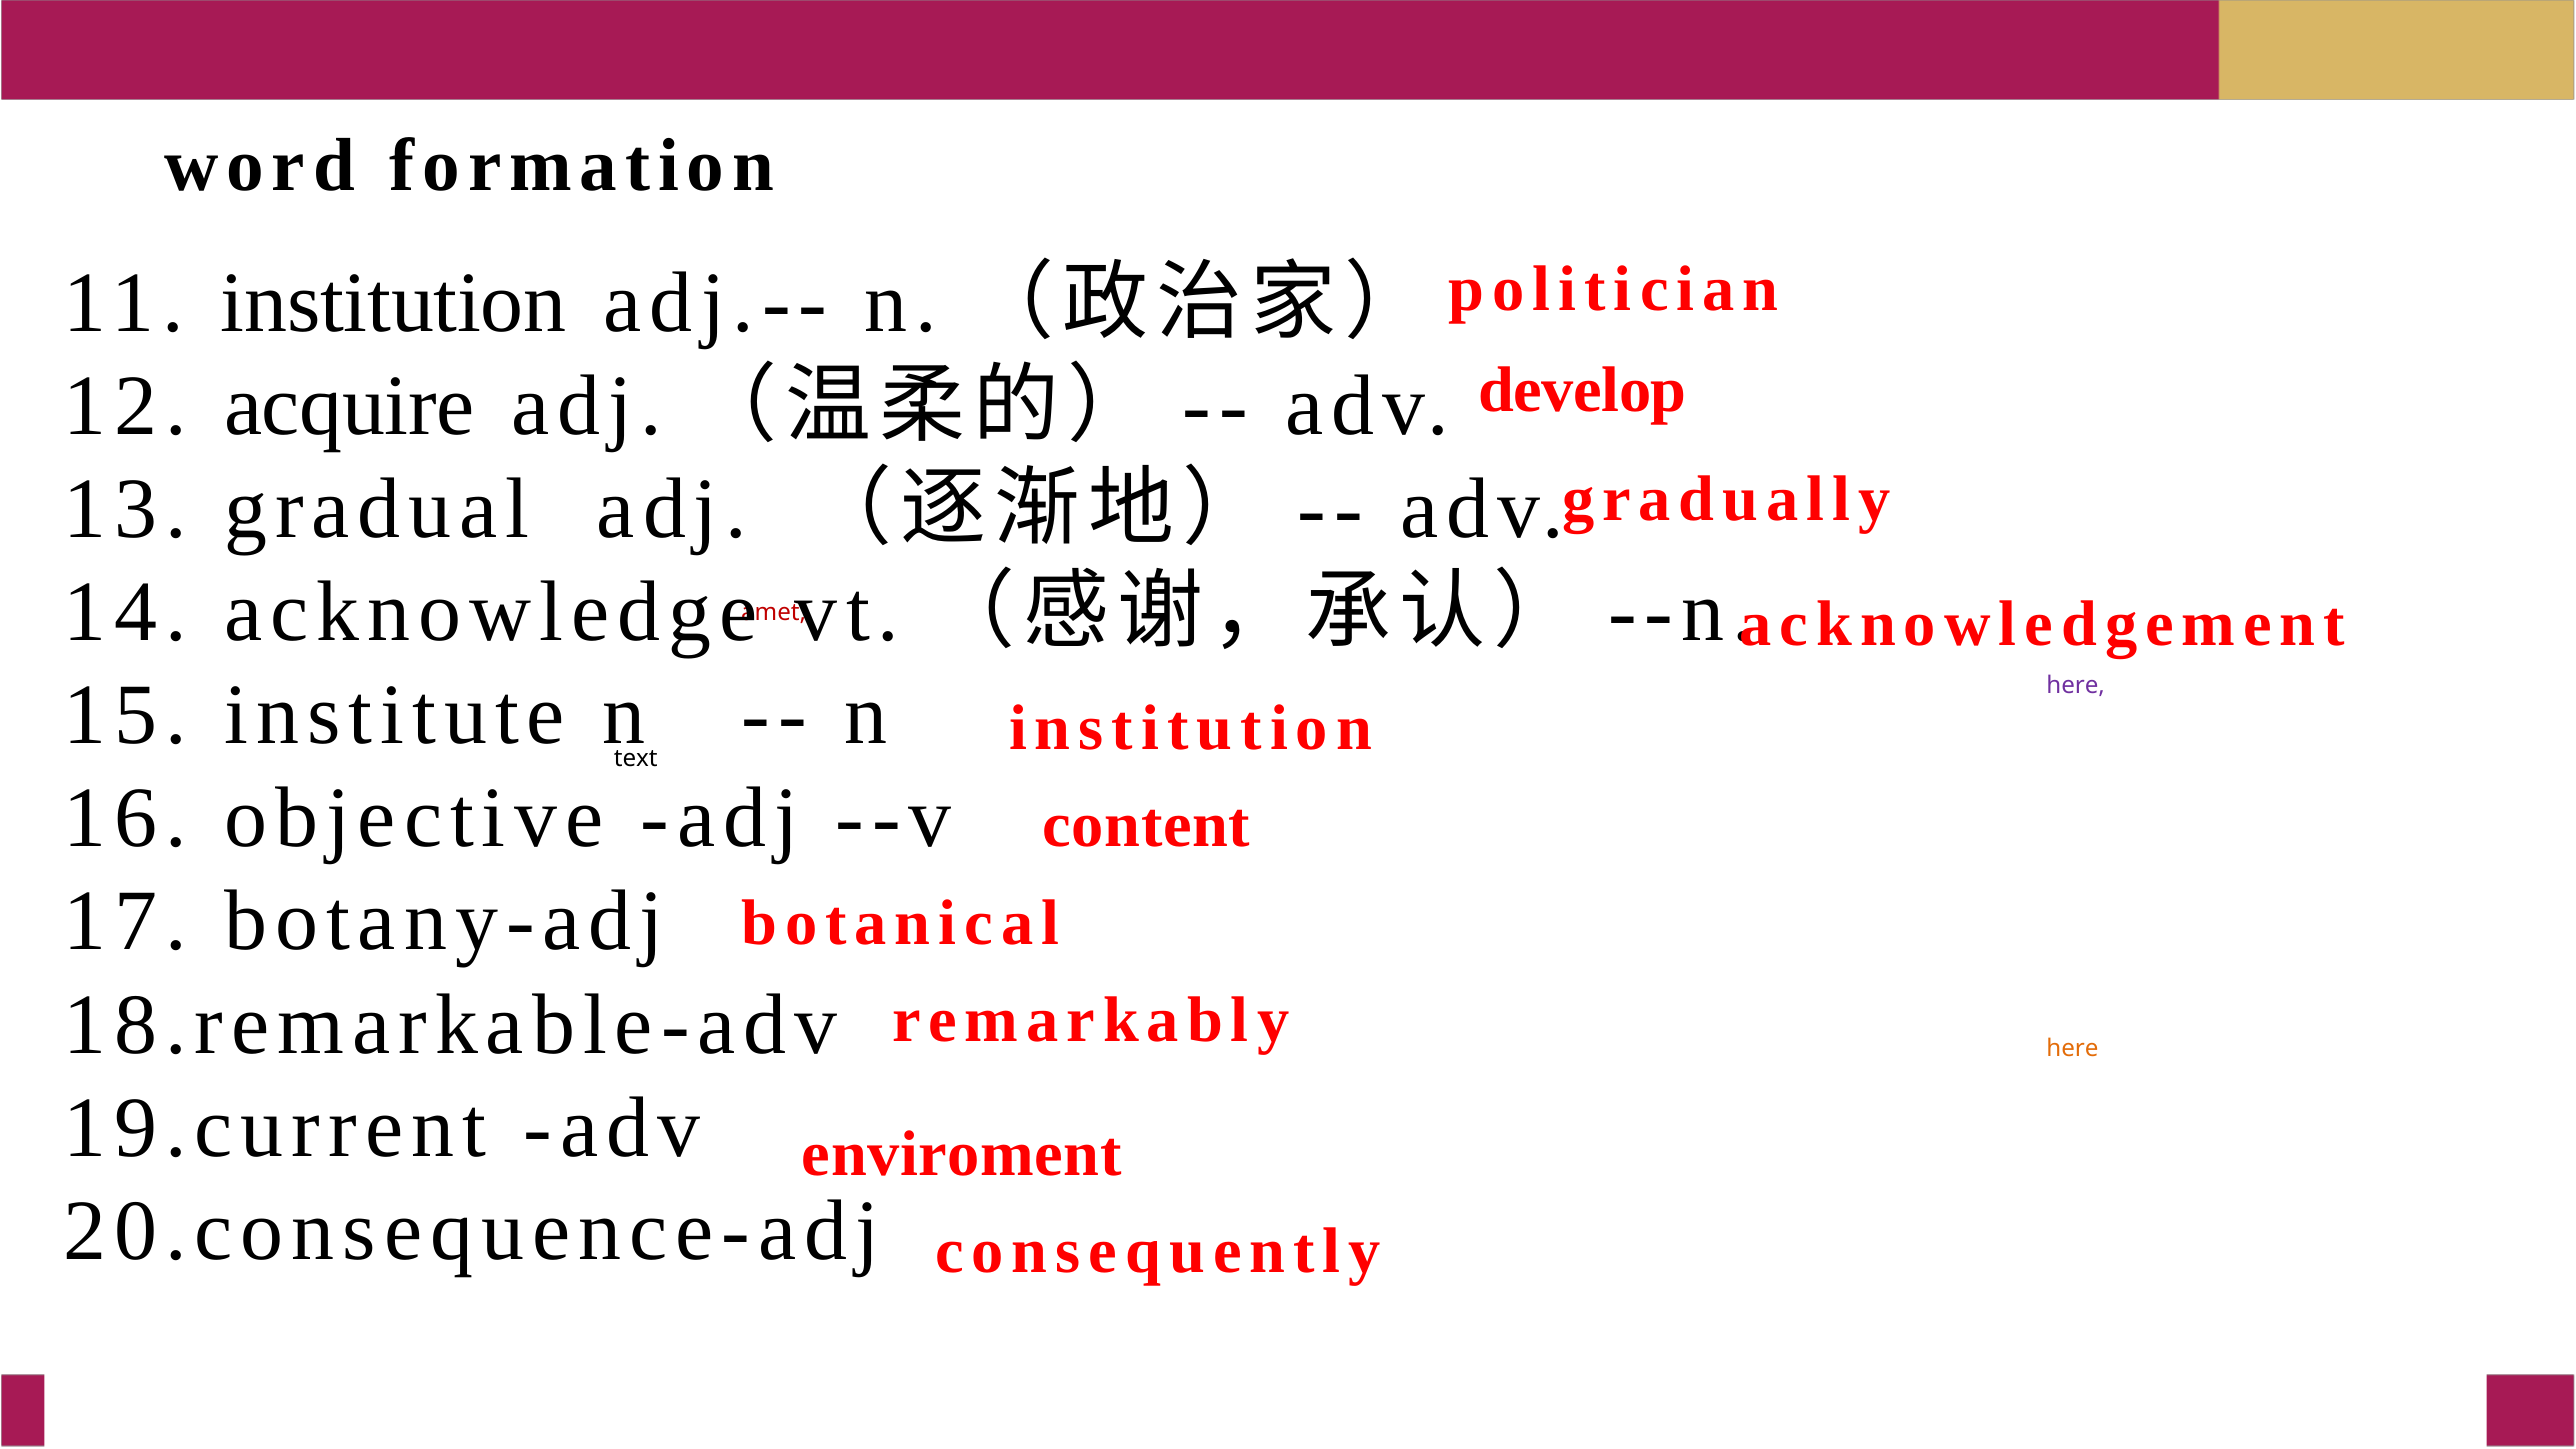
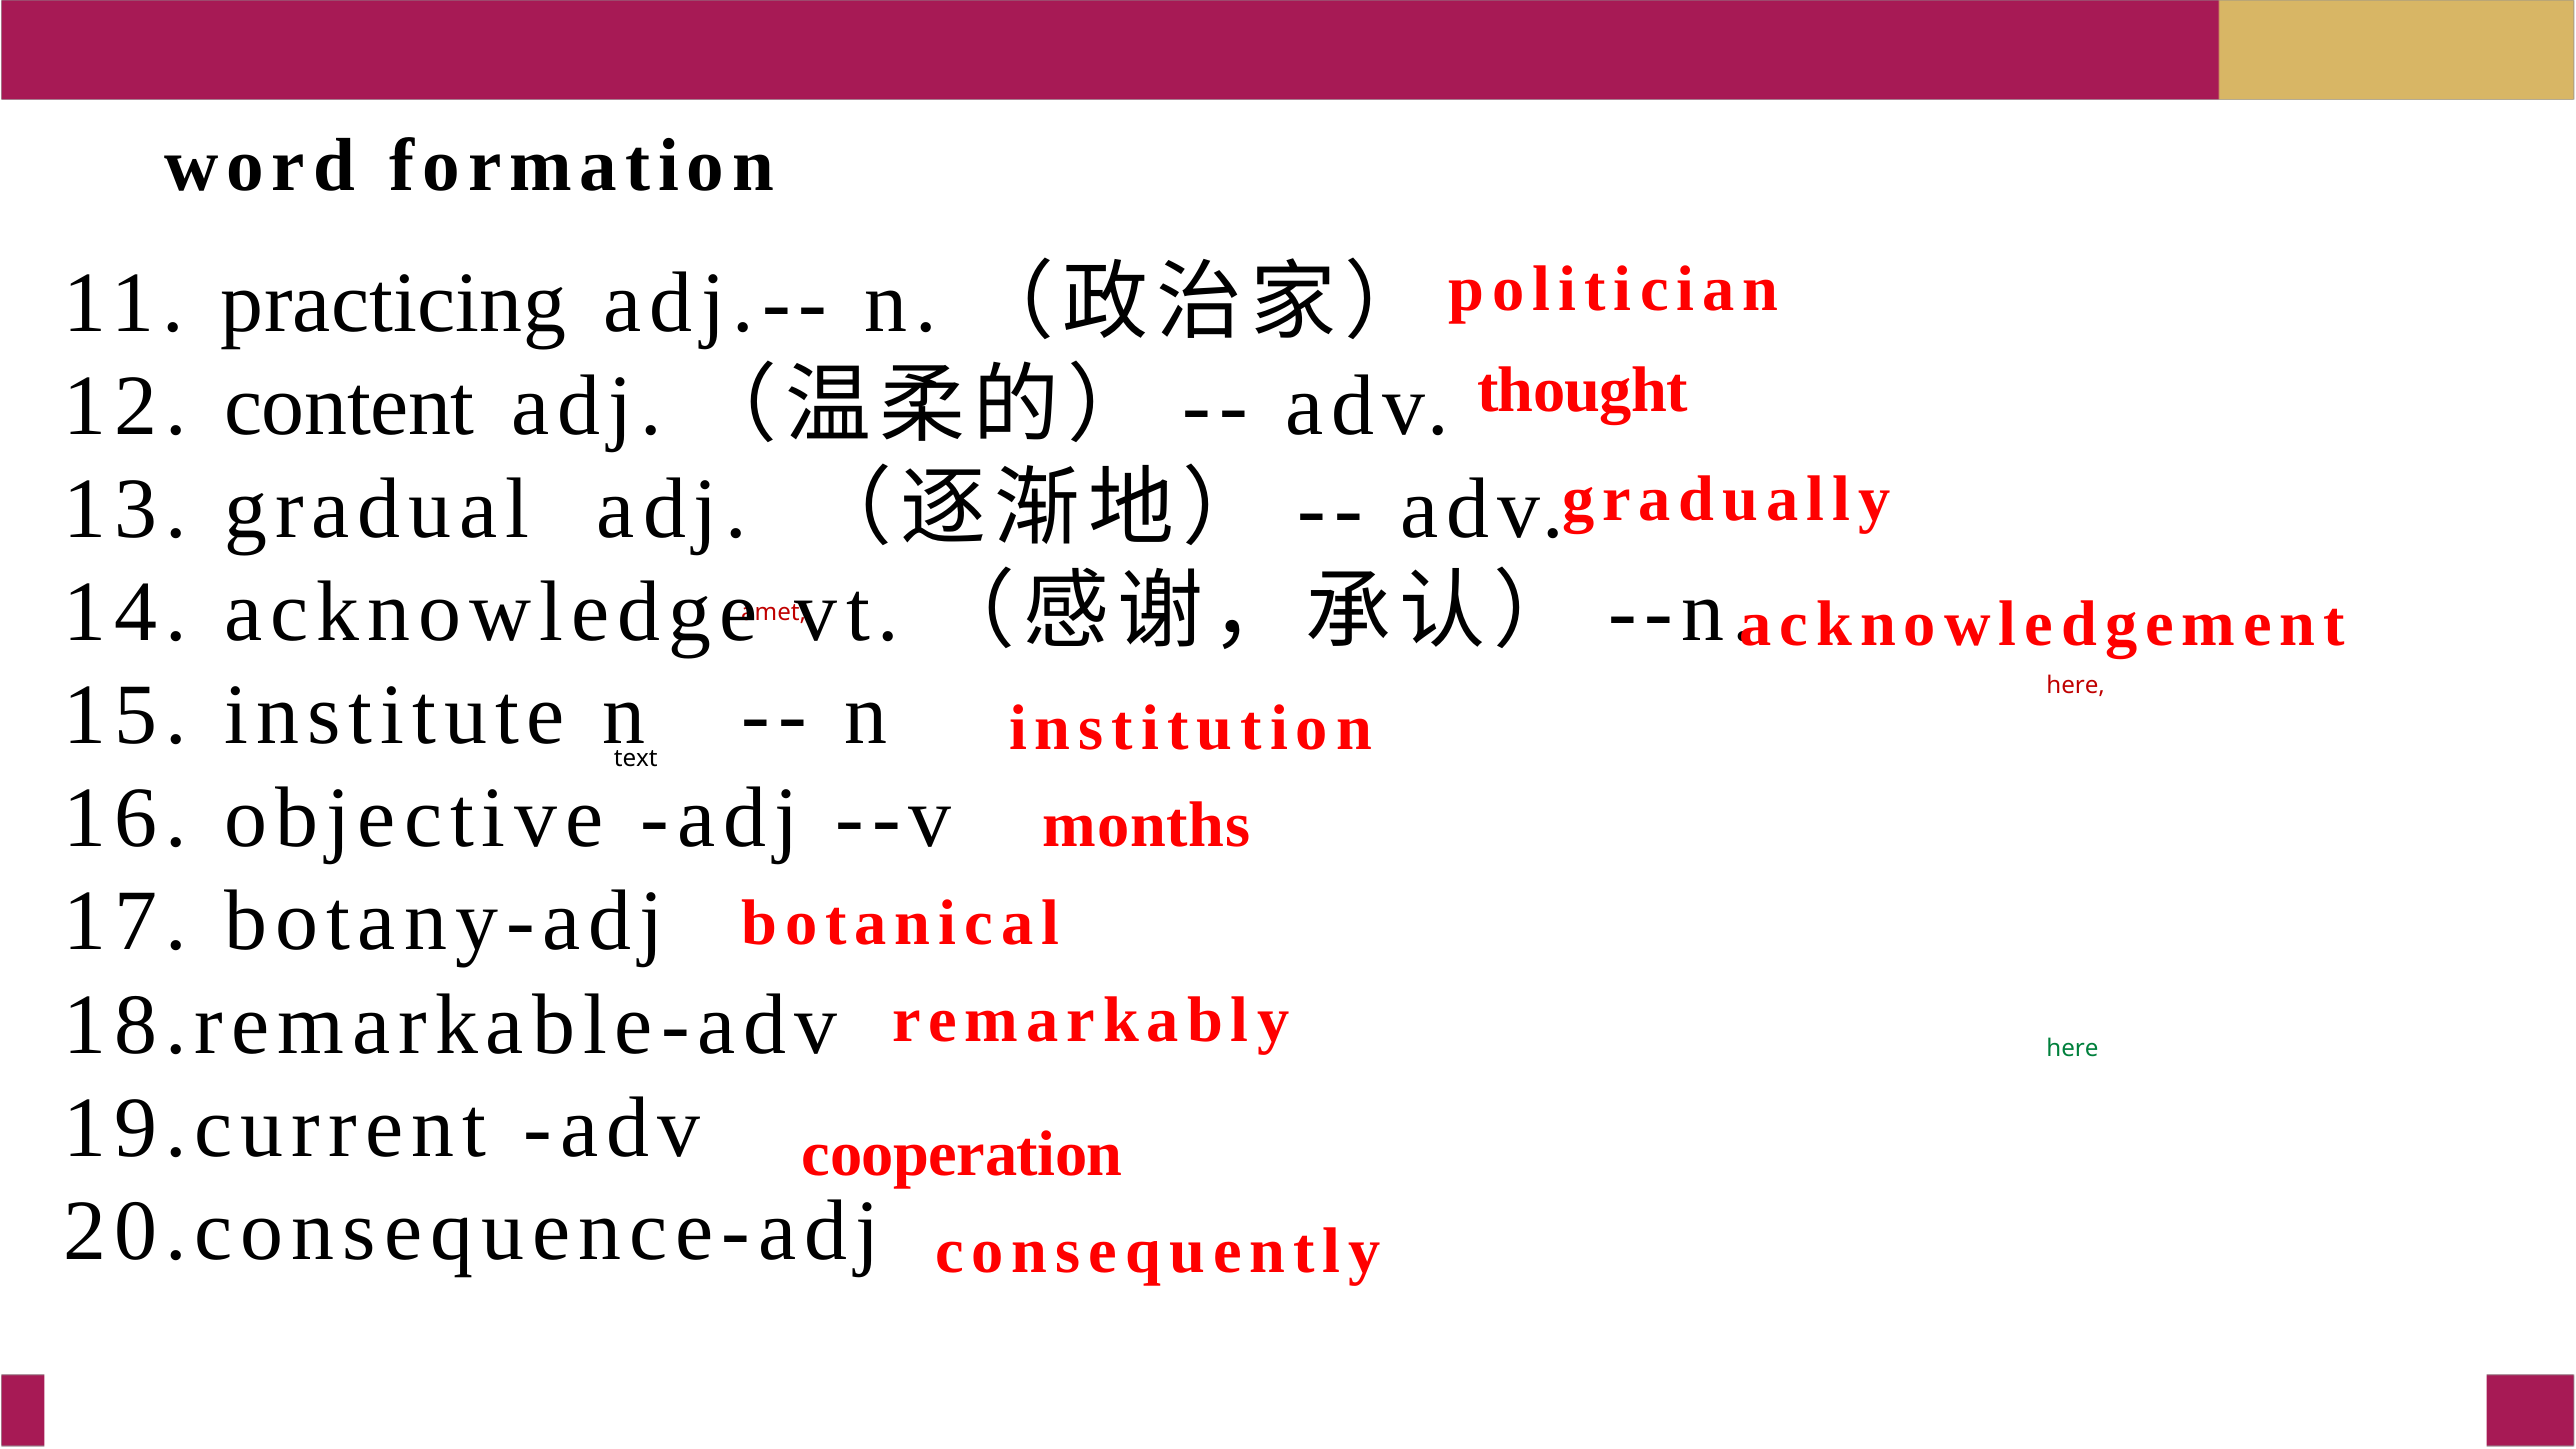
11 institution: institution -> practicing (393, 303)
develop: develop -> thought (1583, 391)
acquire: acquire -> content (349, 406)
here colour: purple -> red (2076, 685)
content: content -> months (1146, 826)
here colour: orange -> green (2072, 1049)
enviroment: enviroment -> cooperation (962, 1154)
